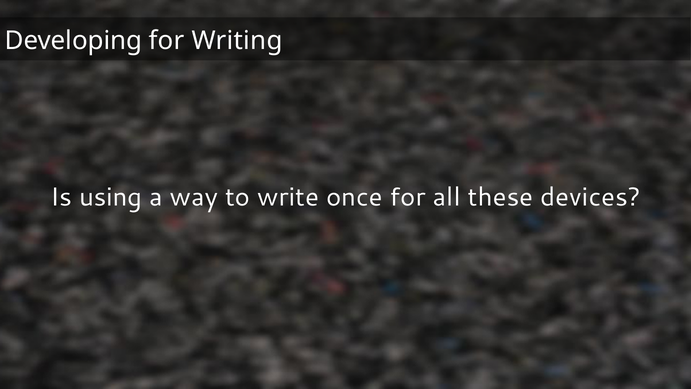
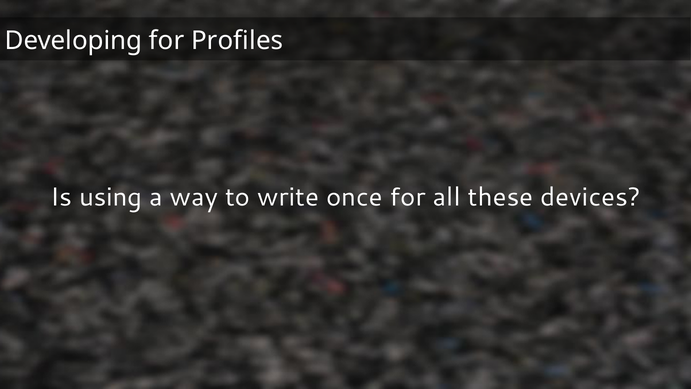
Writing: Writing -> Profiles (237, 41)
